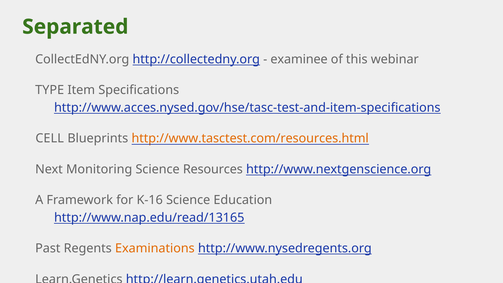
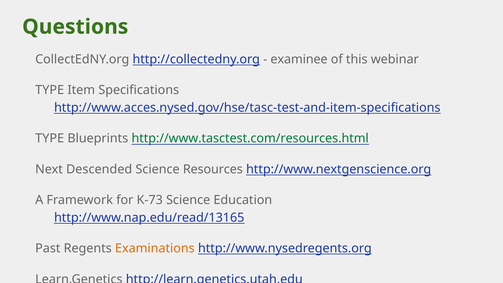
Separated: Separated -> Questions (75, 27)
CELL: CELL -> TYPE (50, 138)
http://www.tasctest.com/resources.html colour: orange -> green (250, 138)
Monitoring: Monitoring -> Descended (99, 169)
K-16: K-16 -> K-73 (150, 200)
